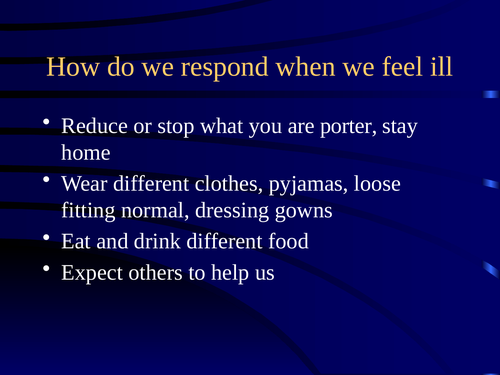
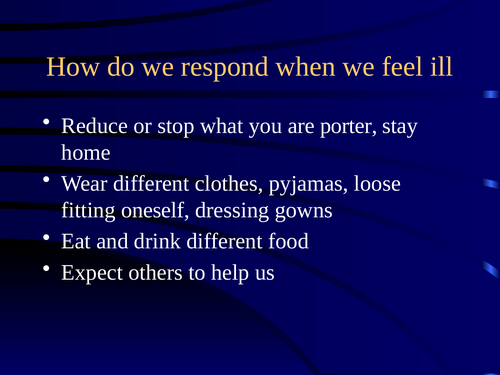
normal: normal -> oneself (155, 210)
